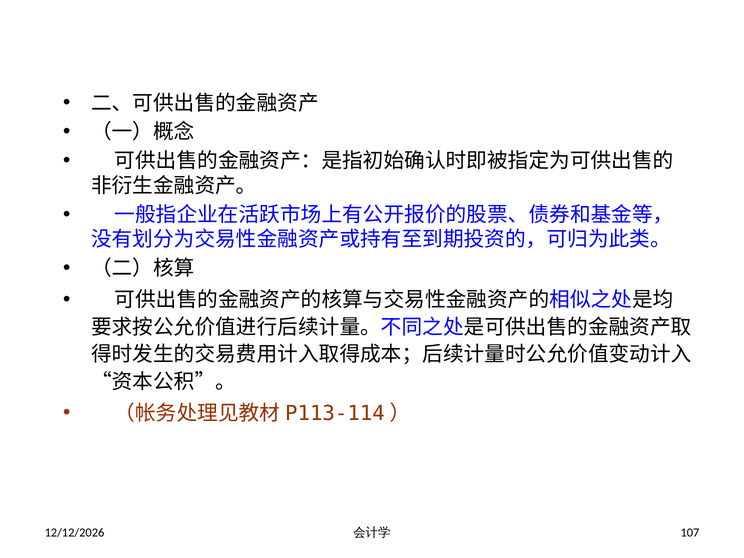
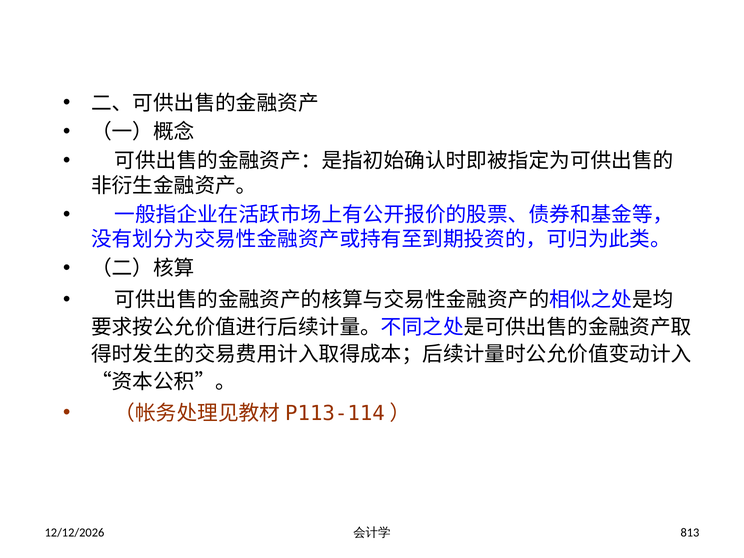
107: 107 -> 813 (690, 533)
